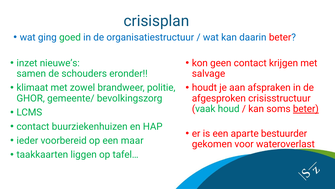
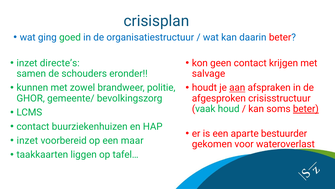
nieuwe’s: nieuwe’s -> directe’s (60, 63)
klimaat: klimaat -> kunnen (32, 87)
aan underline: none -> present (237, 87)
ieder: ieder -> inzet (27, 140)
